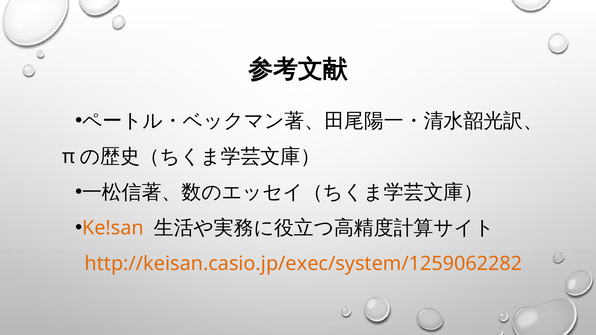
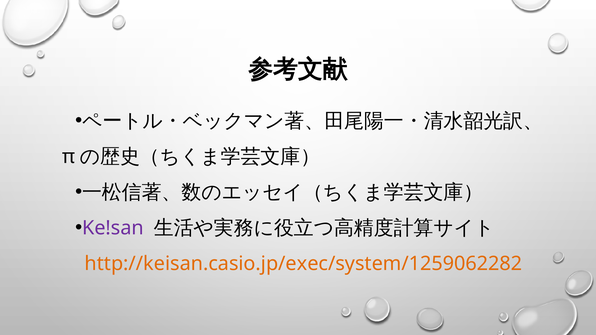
Ke!san colour: orange -> purple (113, 228)
